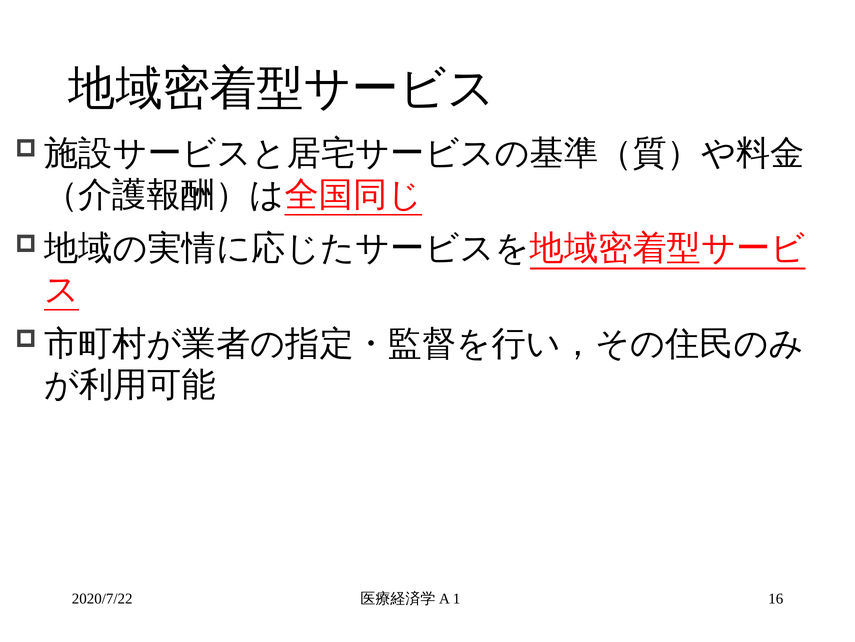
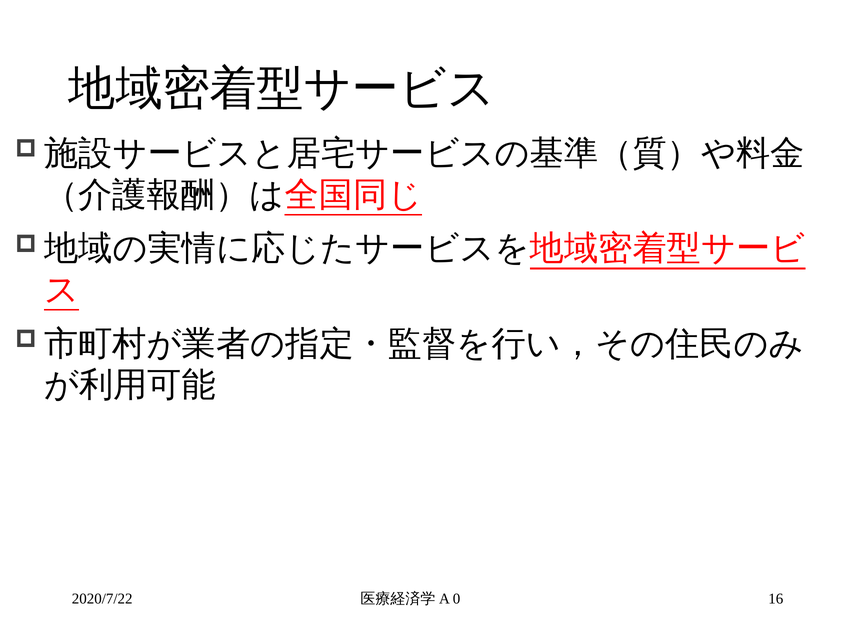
1: 1 -> 0 (457, 598)
